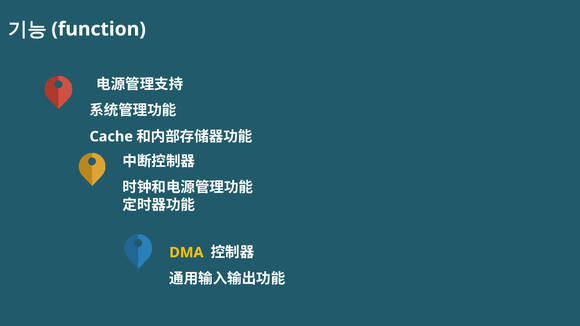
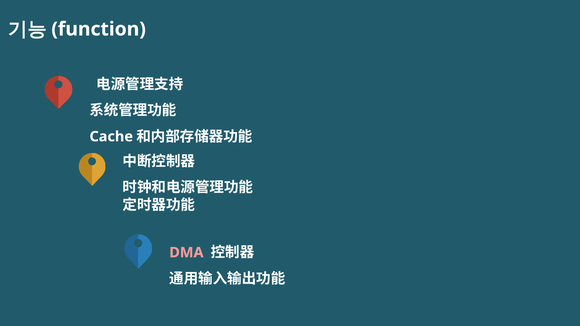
DMA colour: yellow -> pink (186, 253)
